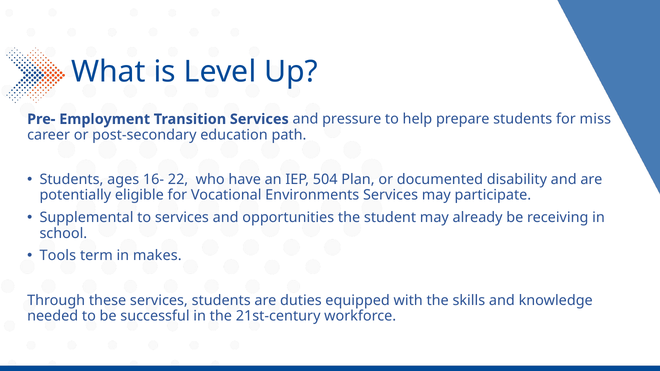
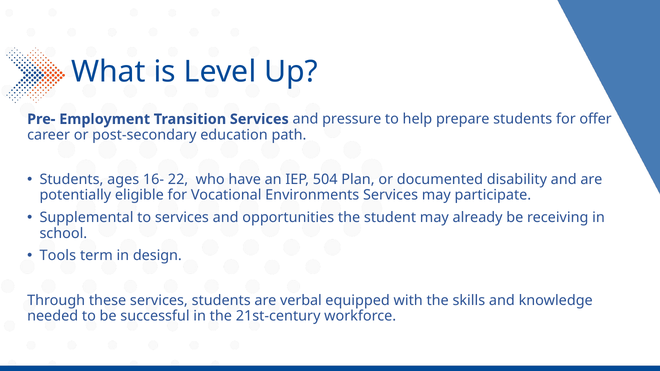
miss: miss -> offer (596, 119)
makes: makes -> design (157, 256)
duties: duties -> verbal (301, 301)
